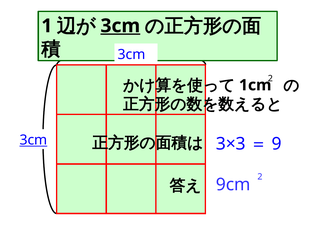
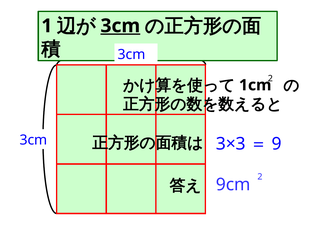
3cm underline: present -> none (33, 140)
